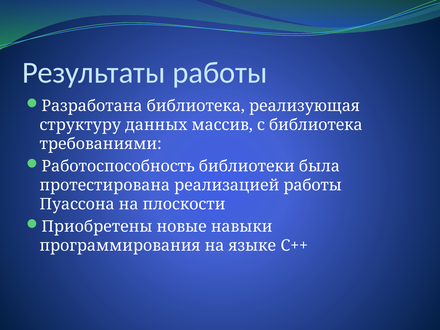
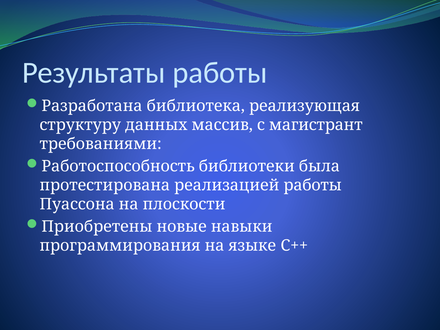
с библиотека: библиотека -> магистрант (316, 125)
